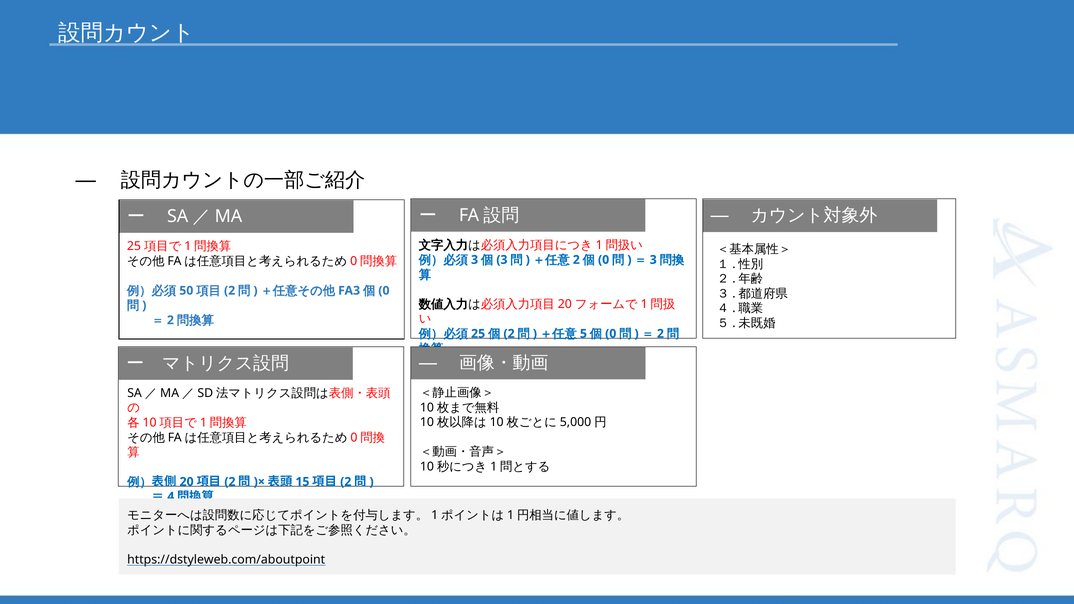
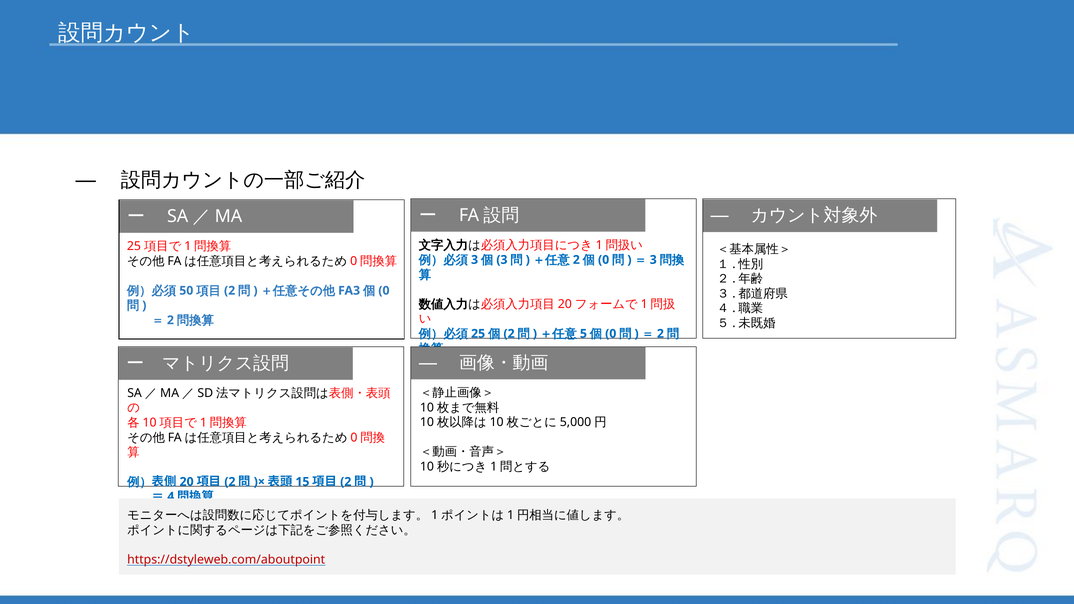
https://dstyleweb.com/aboutpoint colour: black -> red (226, 560)
